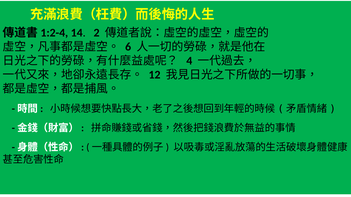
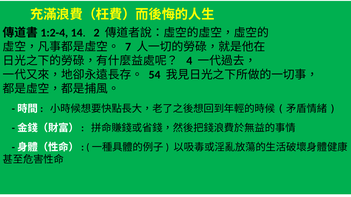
6: 6 -> 7 (128, 47)
12: 12 -> 54 (155, 75)
